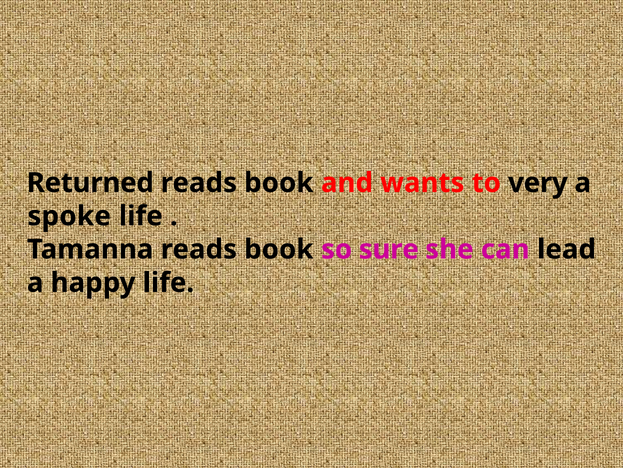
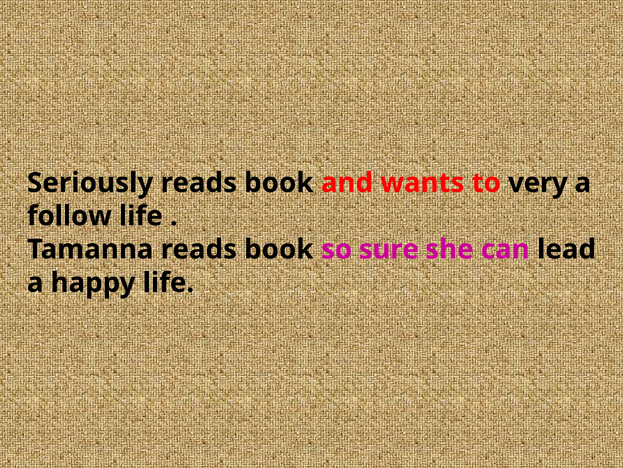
Returned: Returned -> Seriously (90, 183)
spoke: spoke -> follow (69, 216)
